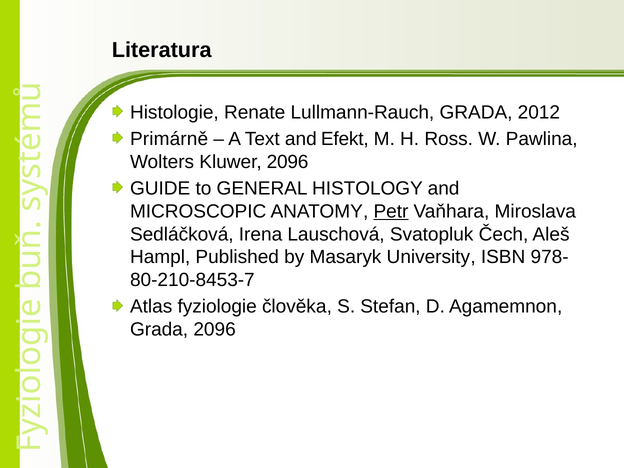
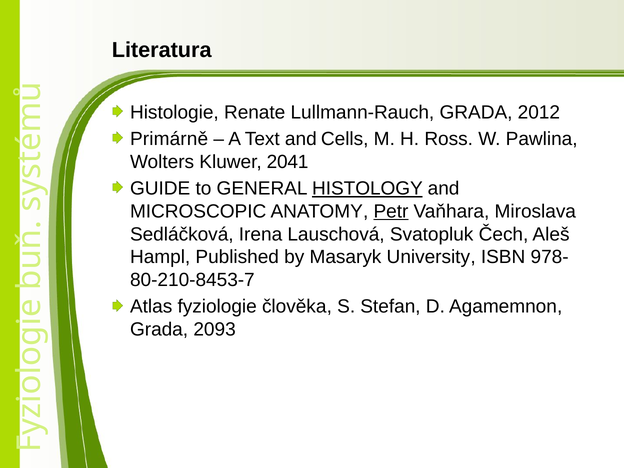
Efekt: Efekt -> Cells (345, 139)
Kluwer 2096: 2096 -> 2041 (288, 162)
HISTOLOGY underline: none -> present (367, 189)
Grada 2096: 2096 -> 2093 (215, 330)
